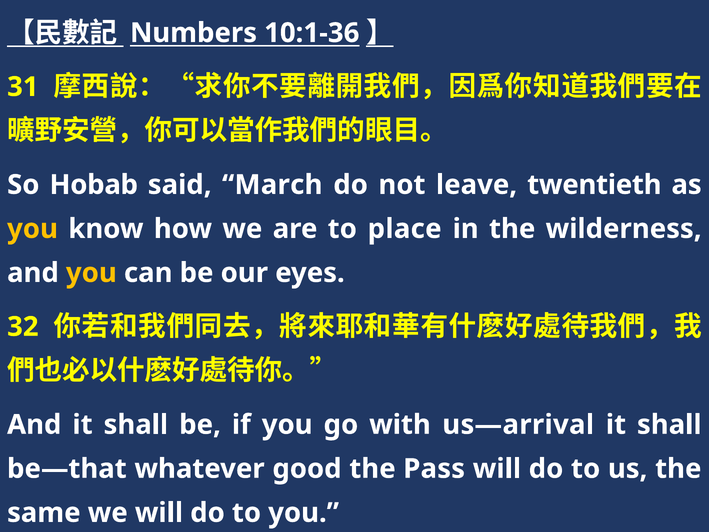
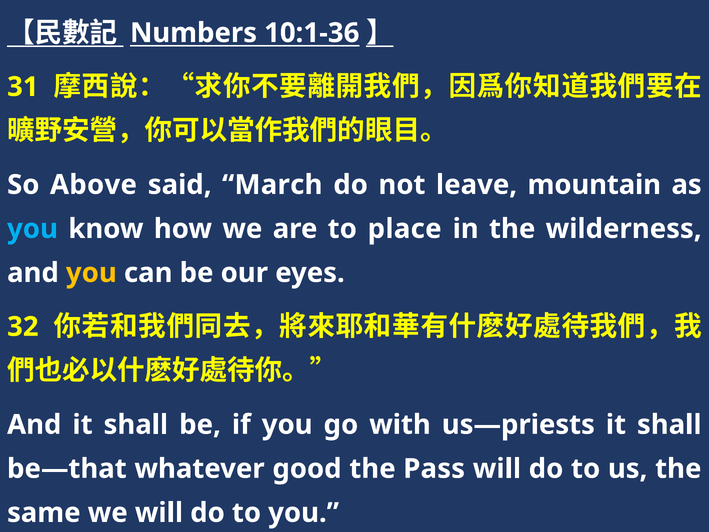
Hobab: Hobab -> Above (93, 185)
twentieth: twentieth -> mountain (594, 185)
you colour: yellow -> light blue (33, 229)
us—arrival: us—arrival -> us—priests (518, 425)
